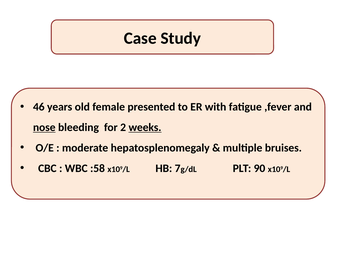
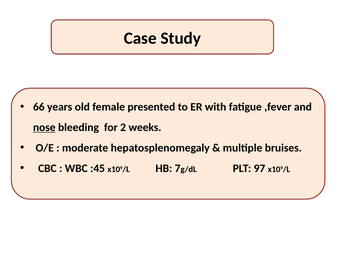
46: 46 -> 66 (39, 107)
weeks underline: present -> none (145, 128)
:58: :58 -> :45 (98, 169)
90: 90 -> 97 (259, 169)
